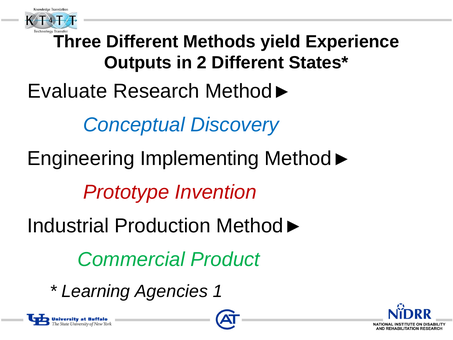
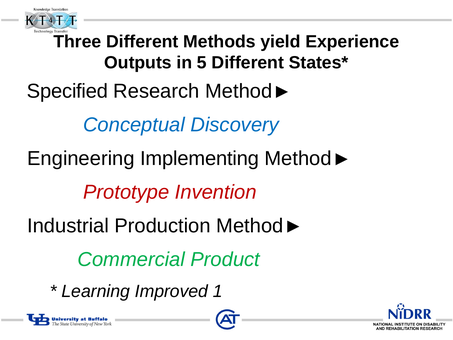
2: 2 -> 5 (202, 63)
Evaluate: Evaluate -> Specified (68, 91)
Agencies: Agencies -> Improved (171, 291)
